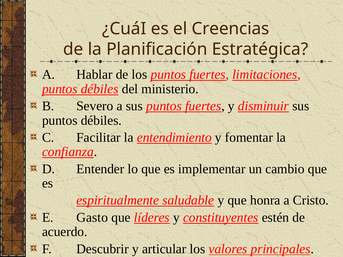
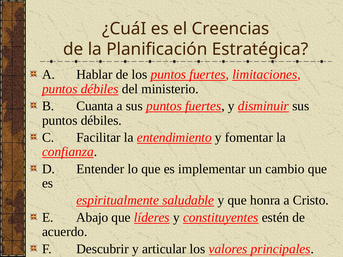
Severo: Severo -> Cuanta (95, 106)
Gasto: Gasto -> Abajo (92, 218)
